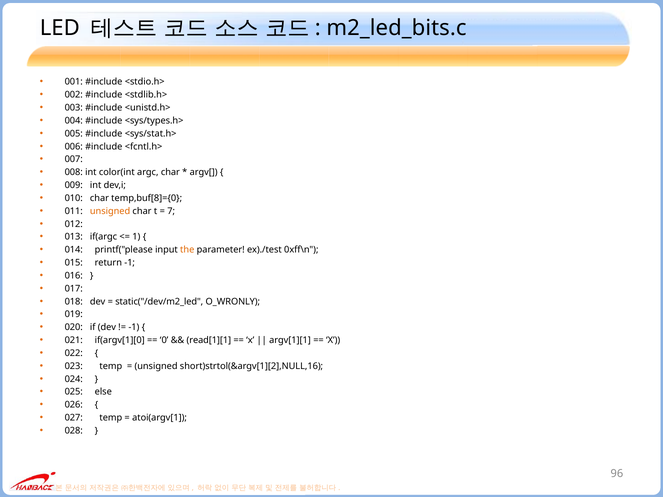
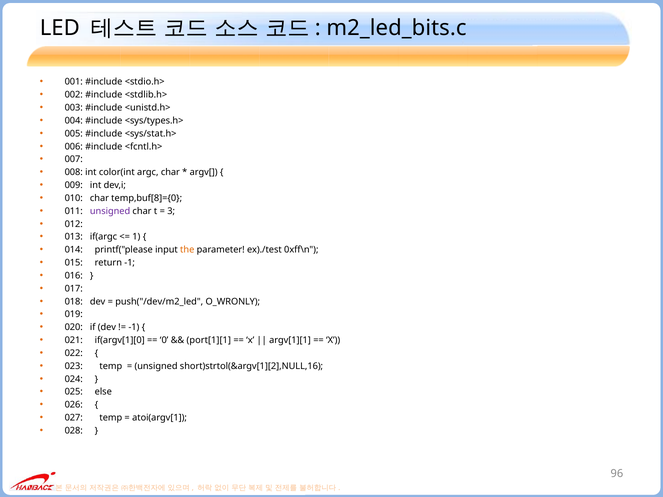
unsigned colour: orange -> purple (110, 211)
7: 7 -> 3 (171, 211)
static("/dev/m2_led: static("/dev/m2_led -> push("/dev/m2_led (159, 302)
read[1][1: read[1][1 -> port[1][1 (209, 340)
